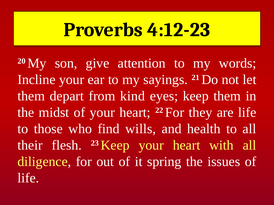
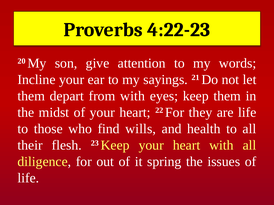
4:12-23: 4:12-23 -> 4:22-23 (179, 30)
from kind: kind -> with (133, 96)
